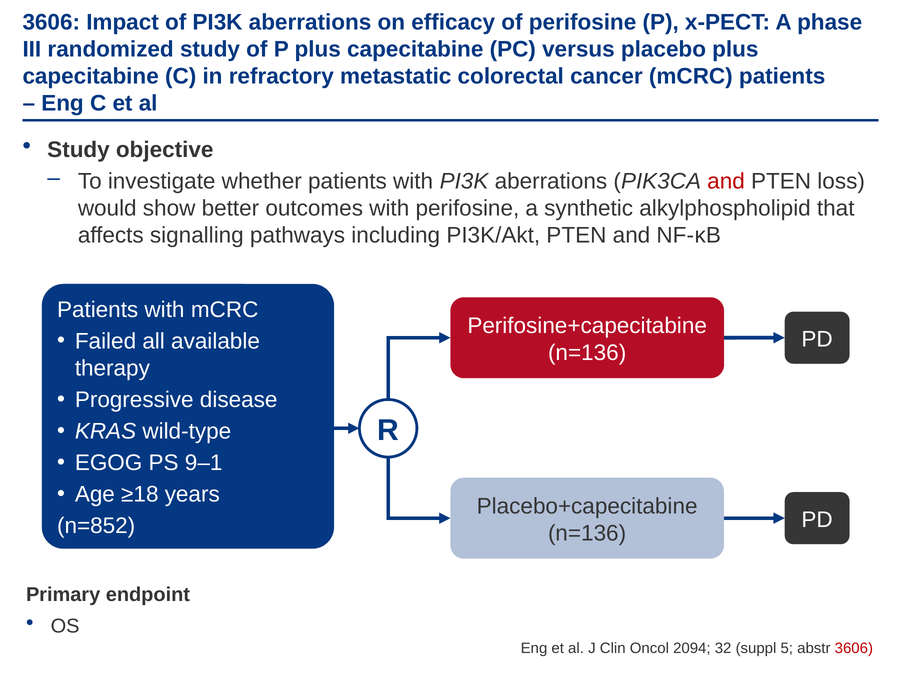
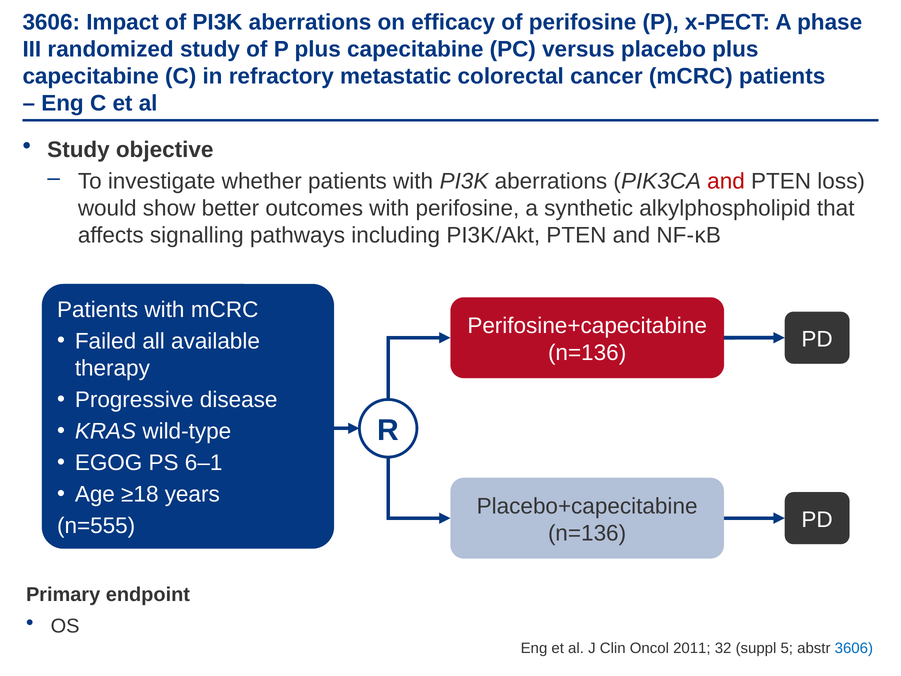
9–1: 9–1 -> 6–1 (204, 463)
n=852: n=852 -> n=555 (96, 526)
2094: 2094 -> 2011 (692, 648)
3606 colour: red -> blue (854, 648)
